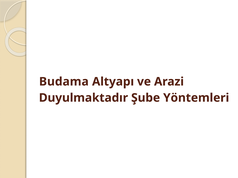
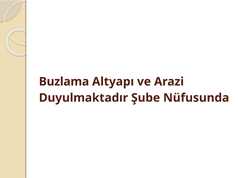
Budama: Budama -> Buzlama (64, 82)
Yöntemleri: Yöntemleri -> Nüfusunda (196, 98)
